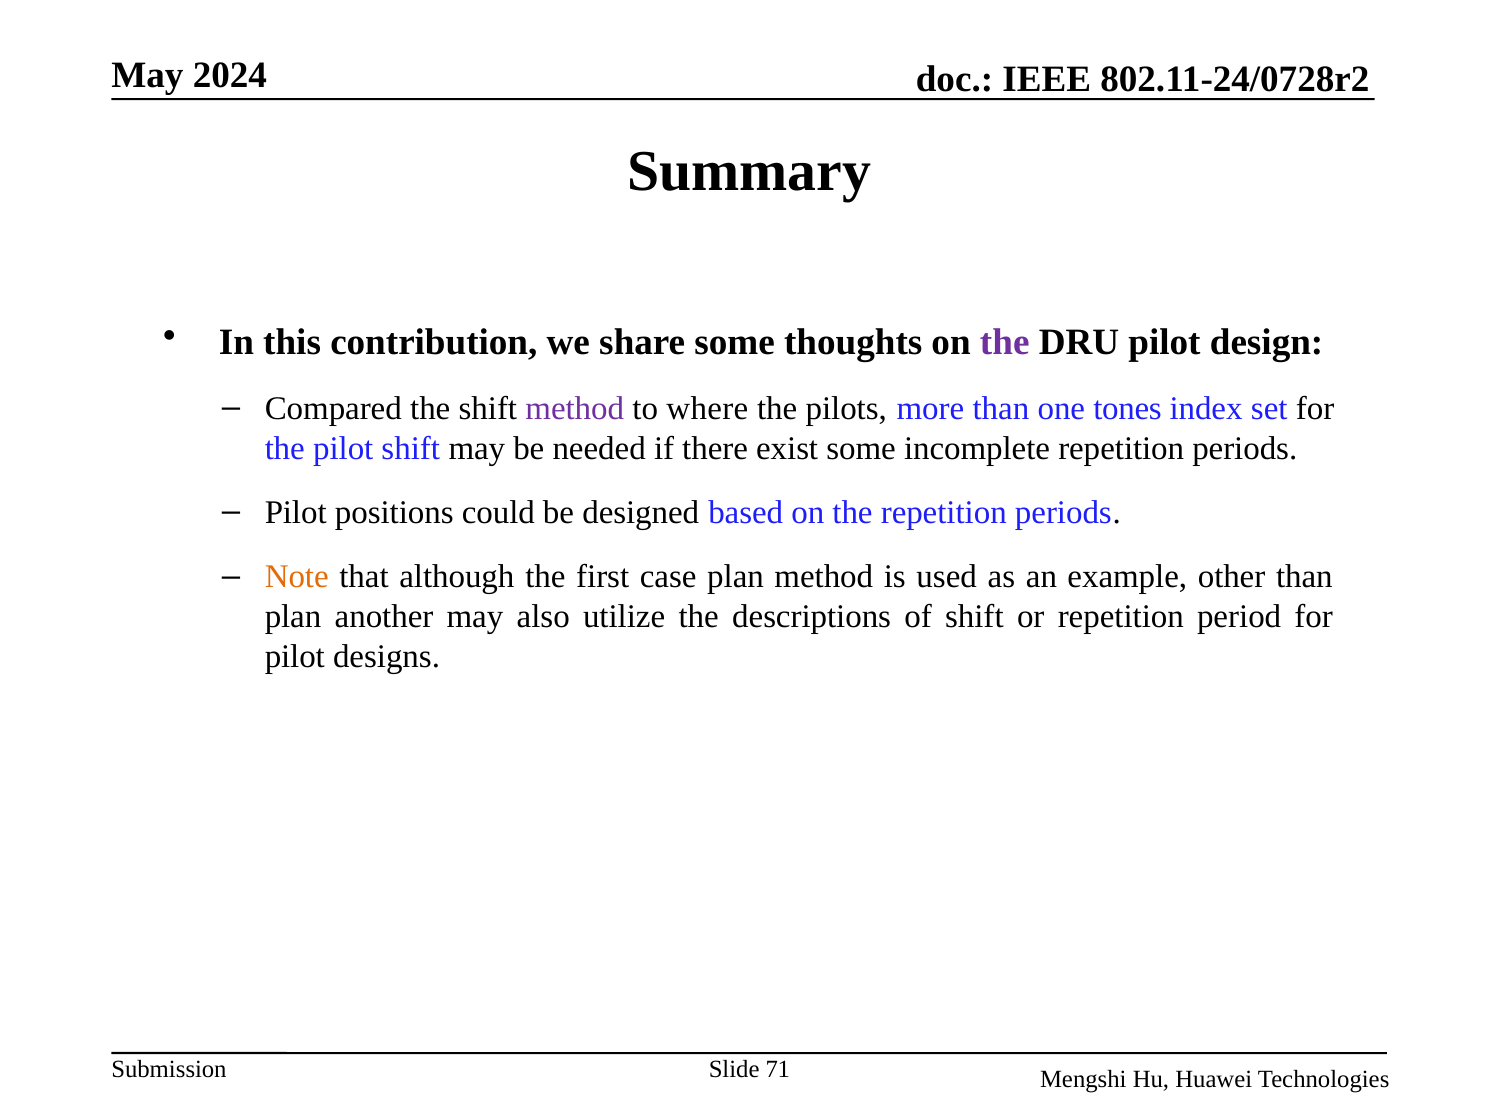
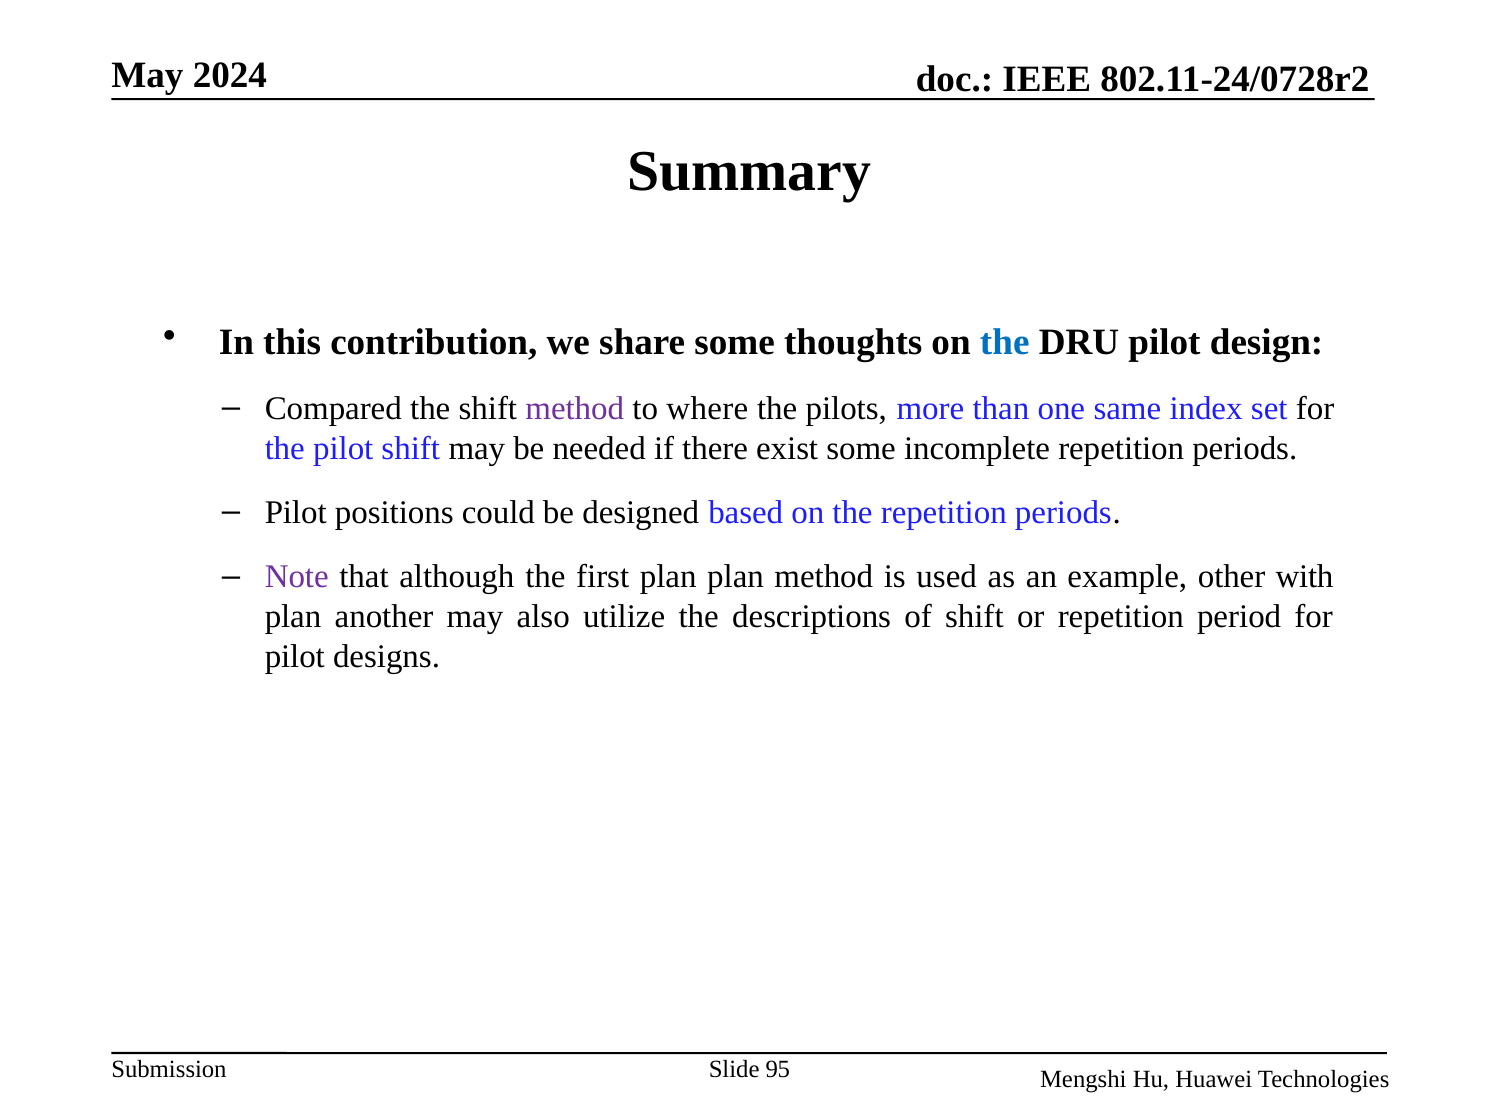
the colour: purple -> blue (1005, 342)
tones: tones -> same (1127, 408)
Note colour: orange -> purple (297, 577)
first case: case -> plan (668, 577)
other than: than -> with (1305, 577)
71: 71 -> 95 (778, 1069)
